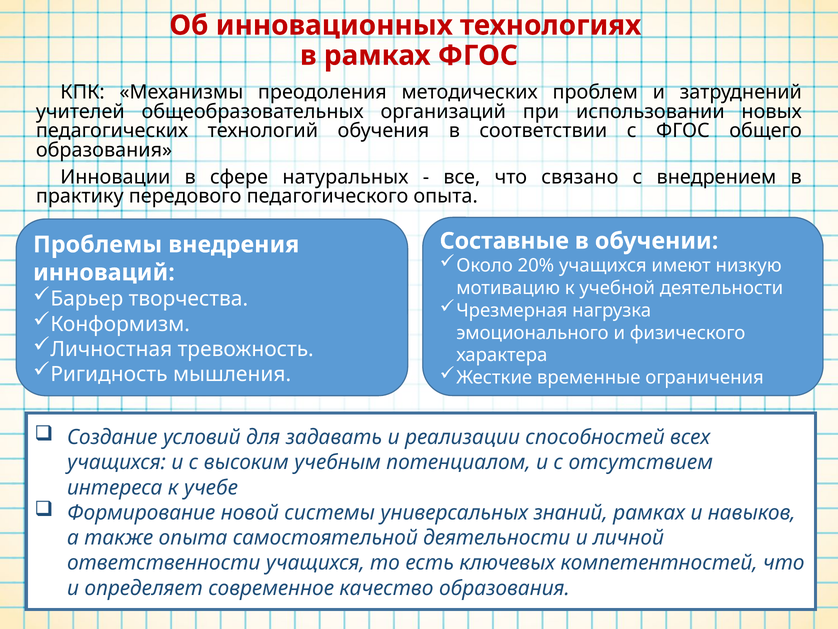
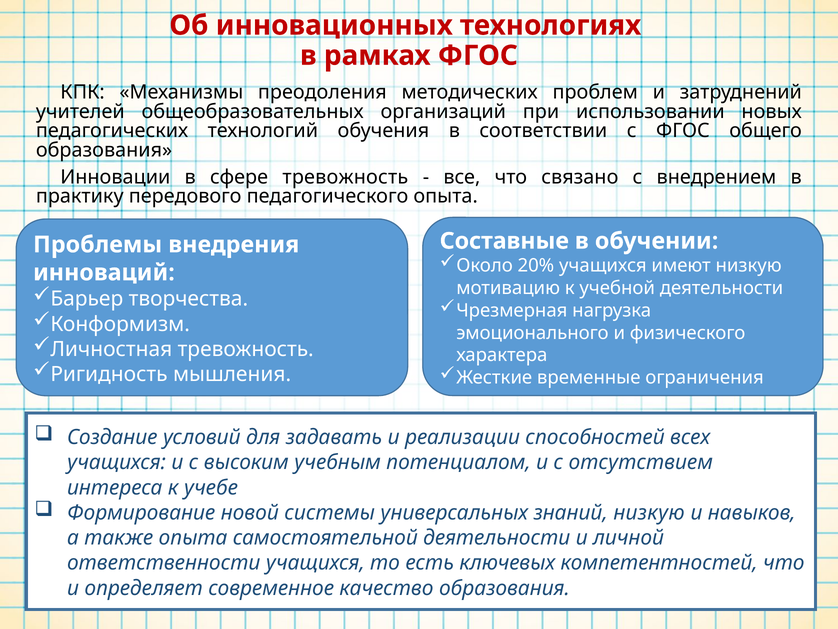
сфере натуральных: натуральных -> тревожность (345, 177)
знаний рамках: рамках -> низкую (649, 512)
